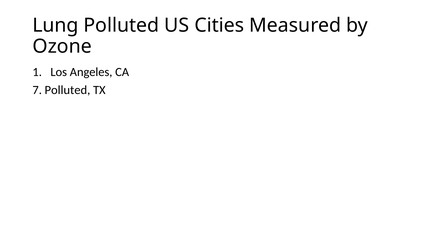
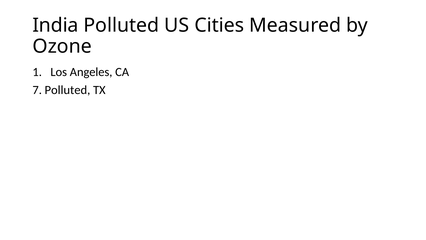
Lung: Lung -> India (55, 25)
